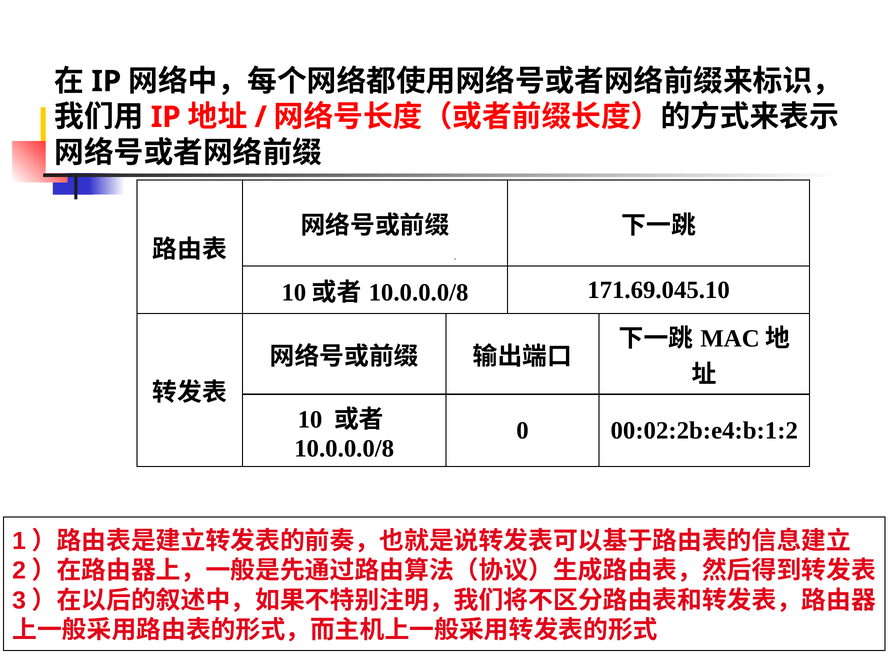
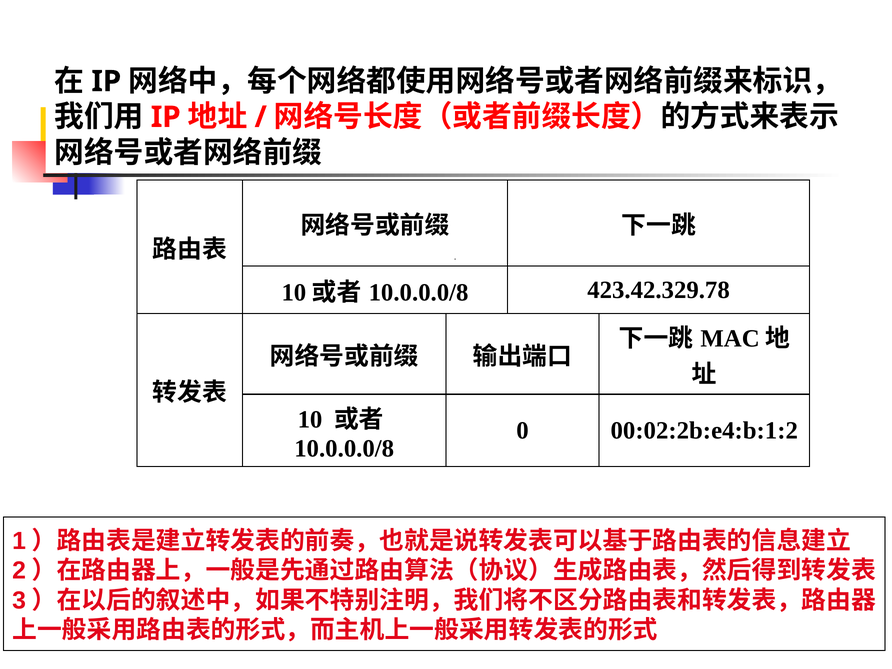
171.69.045.10: 171.69.045.10 -> 423.42.329.78 (659, 290)
